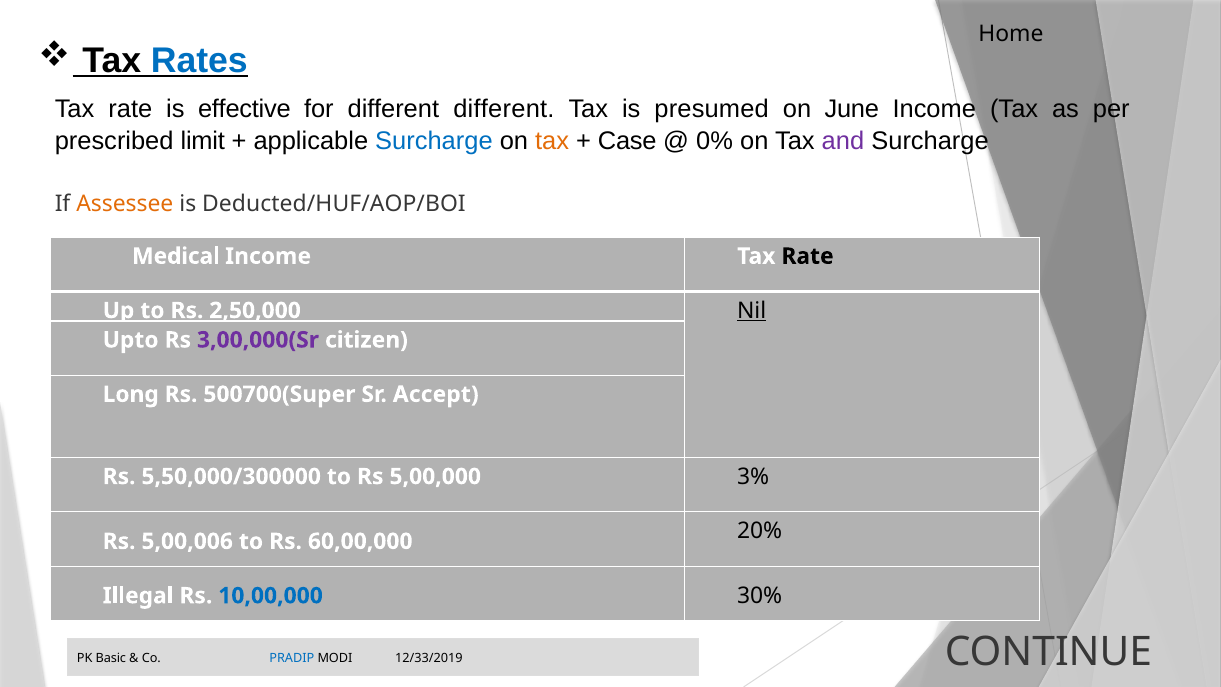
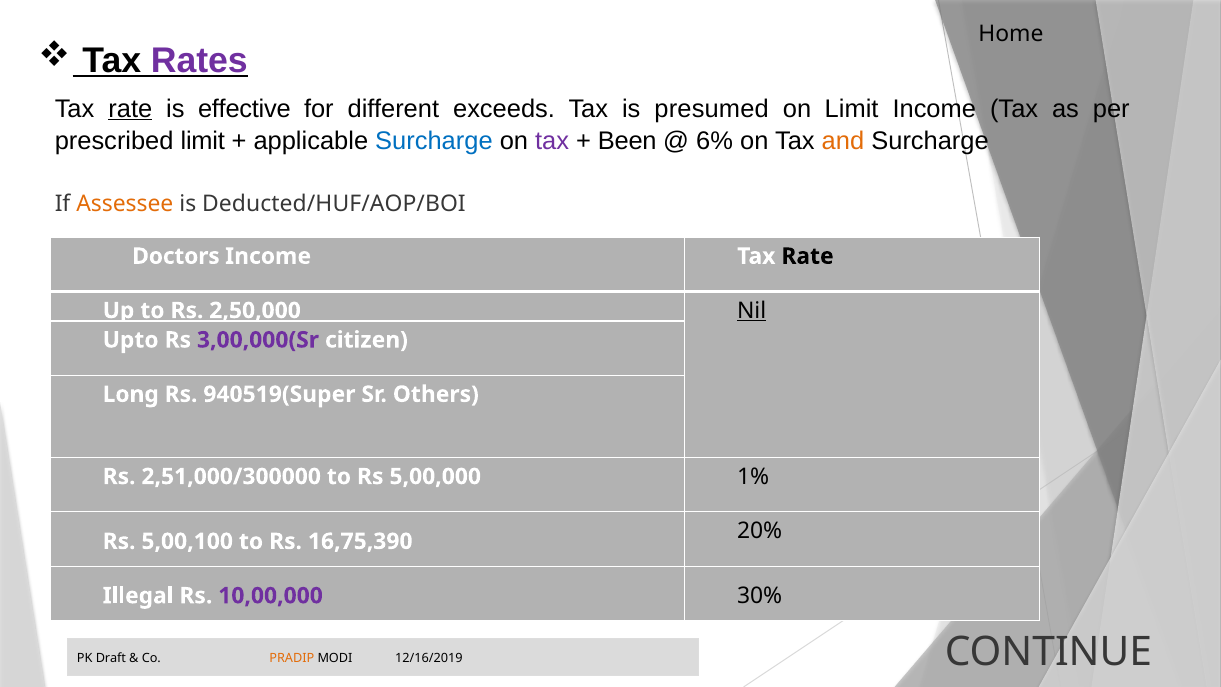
Rates colour: blue -> purple (199, 61)
rate underline: none -> present (130, 109)
different different: different -> exceeds (504, 109)
on June: June -> Limit (852, 109)
tax colour: orange -> purple (552, 141)
Case: Case -> Been (627, 141)
0%: 0% -> 6% (715, 141)
and colour: purple -> orange (843, 141)
Medical: Medical -> Doctors (176, 256)
500700(Super: 500700(Super -> 940519(Super (279, 394)
Accept: Accept -> Others (436, 394)
5,50,000/300000: 5,50,000/300000 -> 2,51,000/300000 (231, 476)
3%: 3% -> 1% (753, 476)
5,00,006: 5,00,006 -> 5,00,100 (187, 541)
60,00,000: 60,00,000 -> 16,75,390 (360, 541)
10,00,000 colour: blue -> purple (271, 596)
Basic: Basic -> Draft (111, 658)
PRADIP colour: blue -> orange (292, 658)
12/33/2019: 12/33/2019 -> 12/16/2019 (429, 658)
